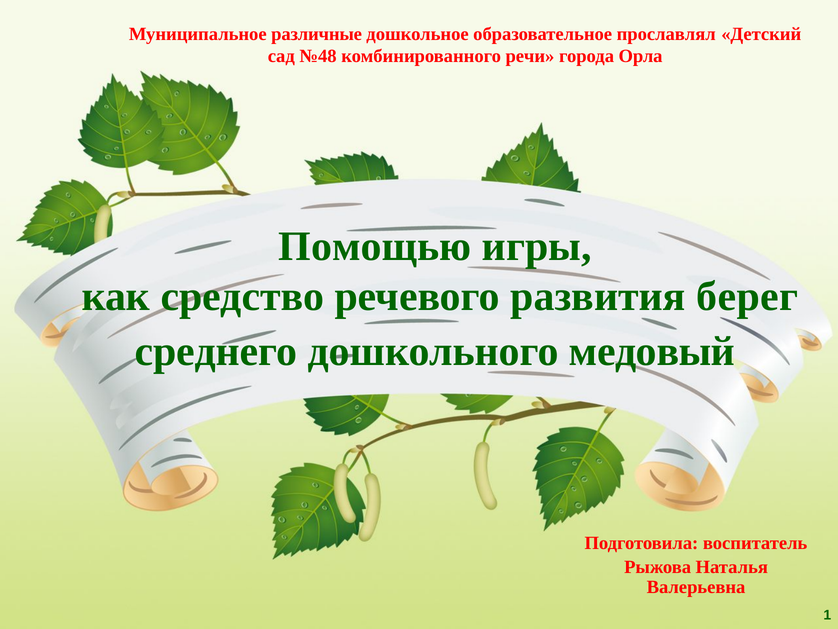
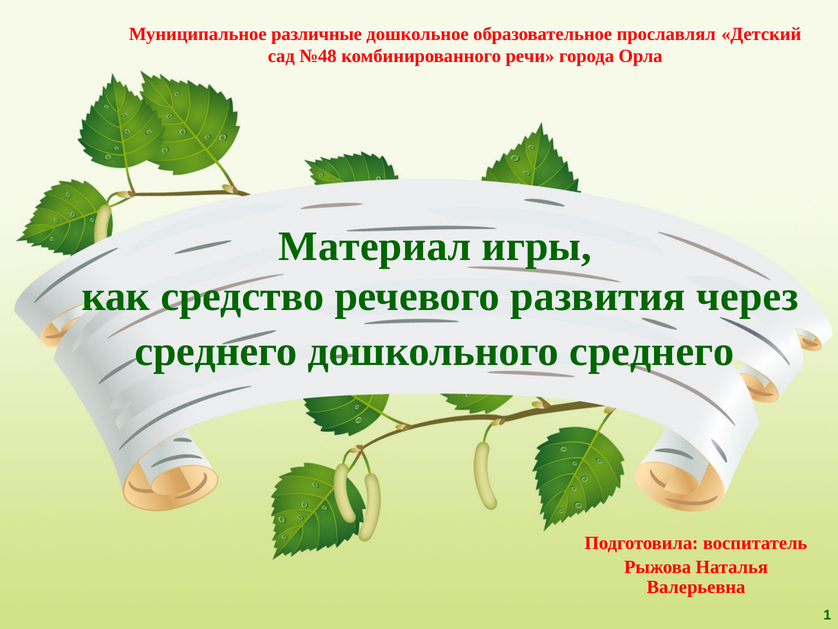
Помощью: Помощью -> Материал (375, 246)
берег: берег -> через (747, 296)
дошкольного медовый: медовый -> среднего (652, 351)
